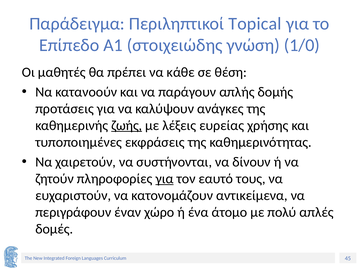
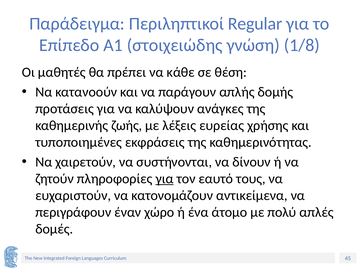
Topical: Topical -> Regular (255, 24)
1/0: 1/0 -> 1/8 (302, 45)
ζωής underline: present -> none (127, 126)
